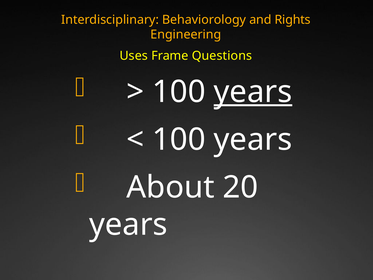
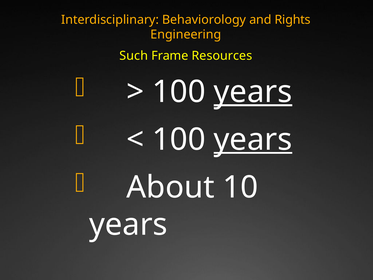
Uses: Uses -> Such (134, 56)
Questions: Questions -> Resources (222, 56)
years underline: none -> present (253, 139)
20: 20 -> 10 (240, 187)
